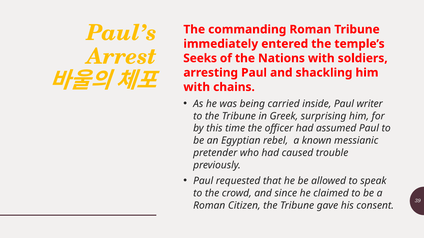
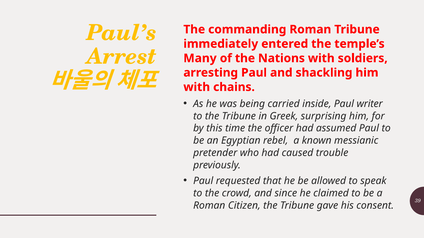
Seeks: Seeks -> Many (200, 58)
